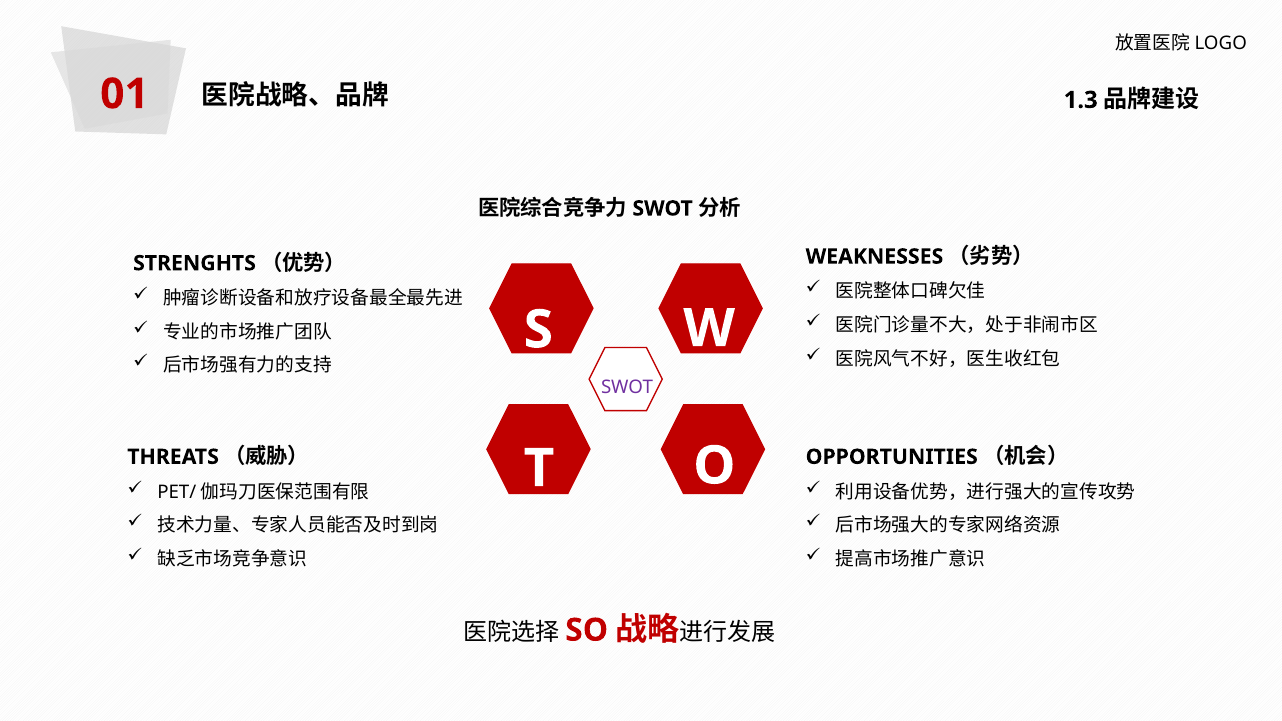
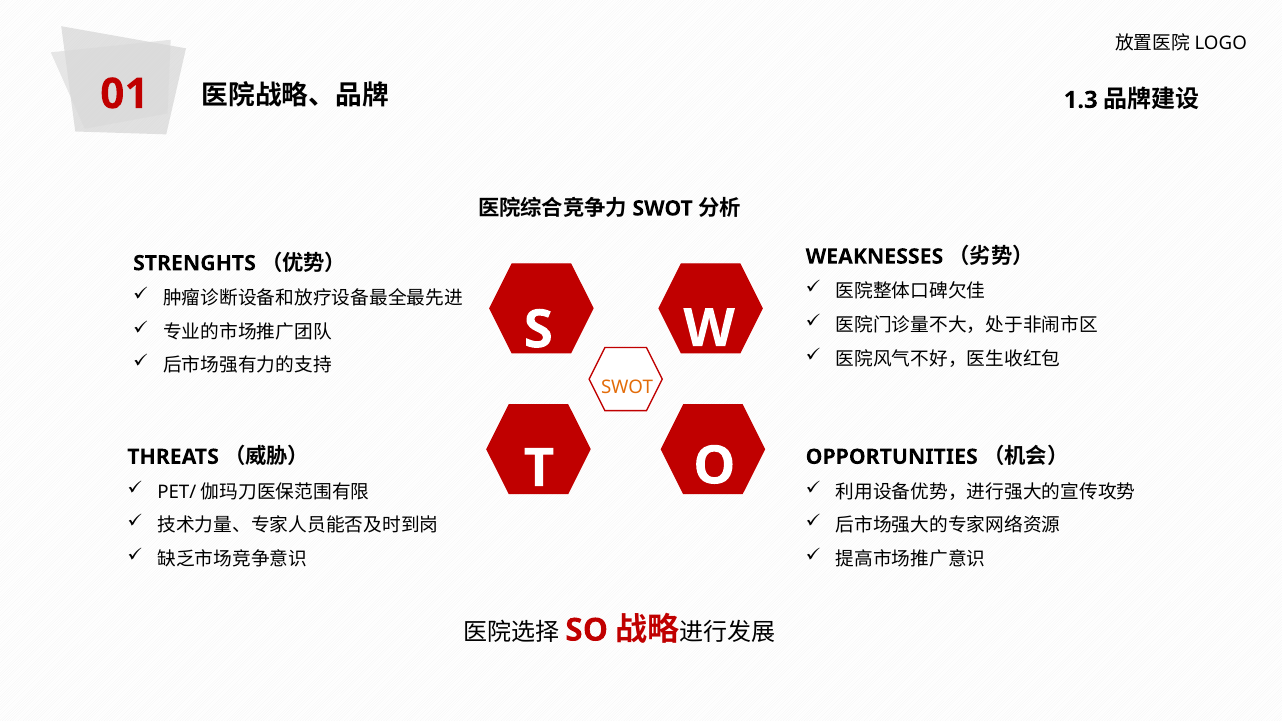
SWOT colour: purple -> orange (627, 387)
